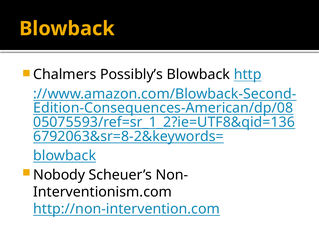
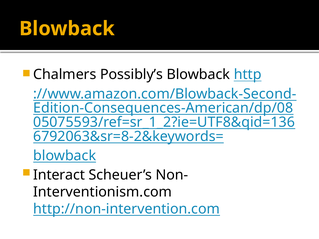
Nobody: Nobody -> Interact (59, 175)
